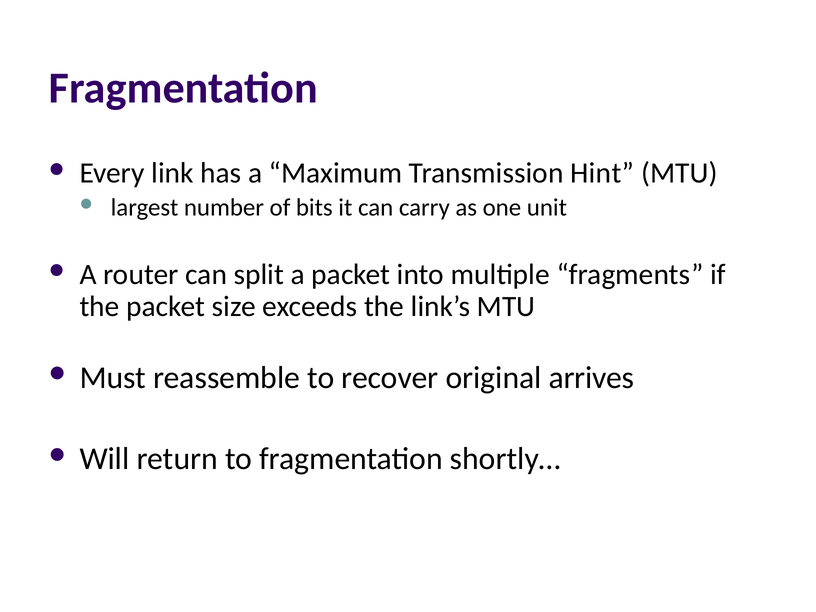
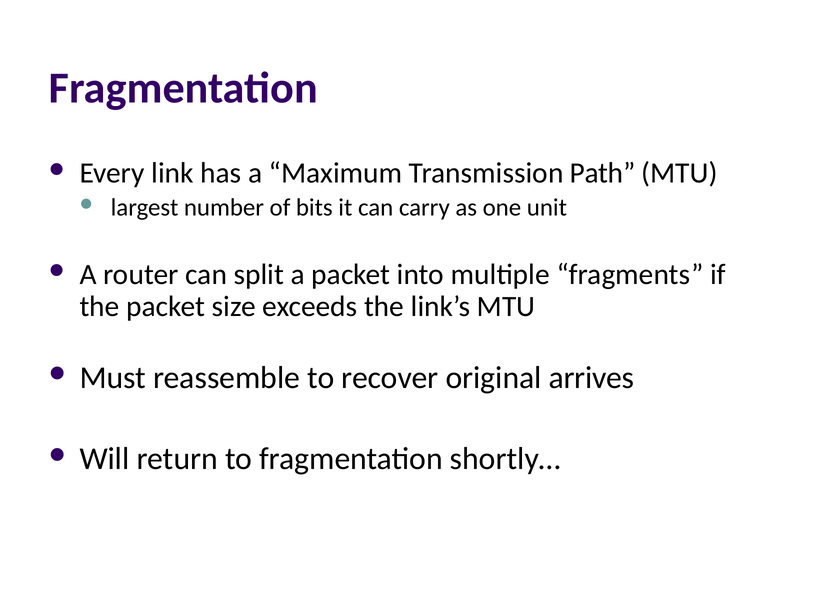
Hint: Hint -> Path (602, 173)
